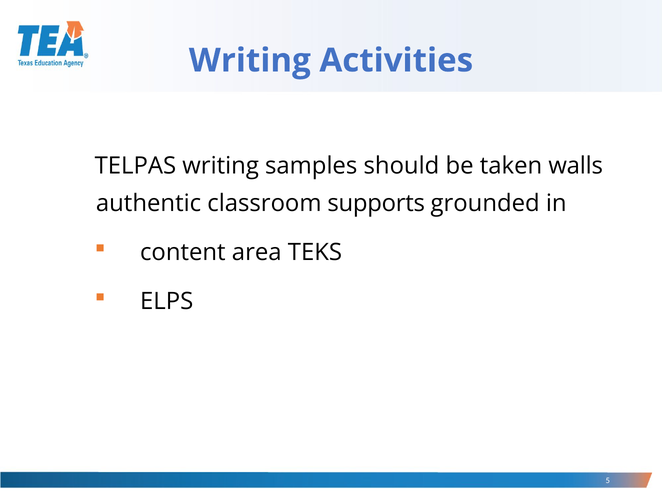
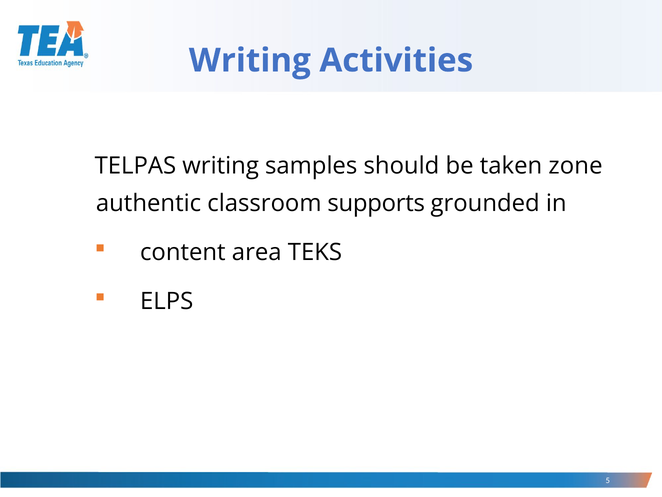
walls: walls -> zone (575, 166)
